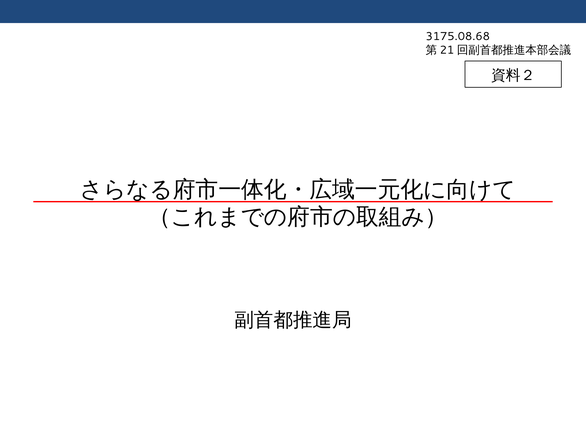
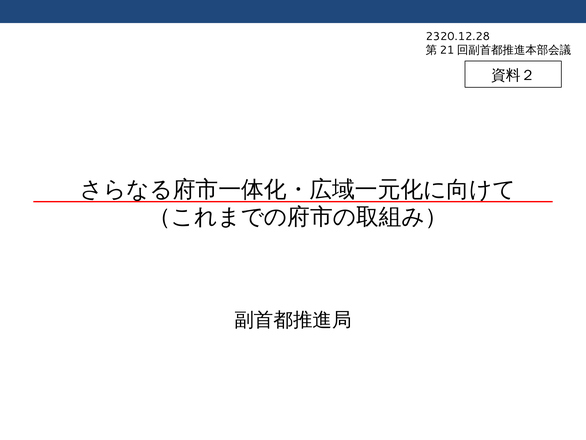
3175.08.68: 3175.08.68 -> 2320.12.28 (458, 36)
